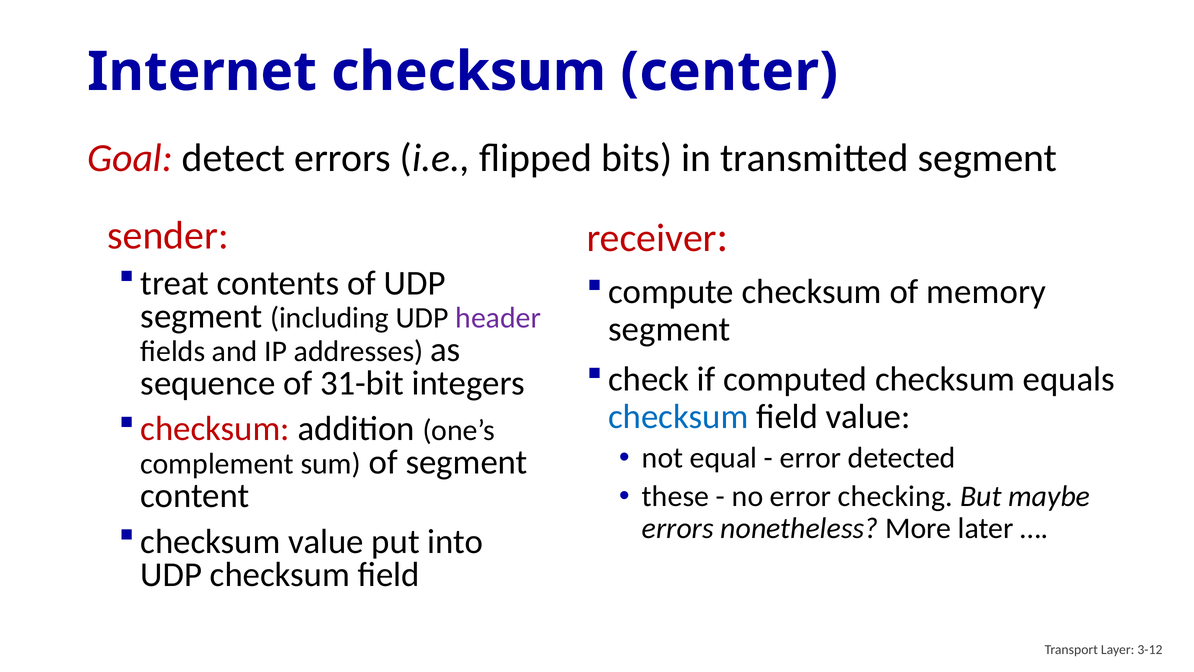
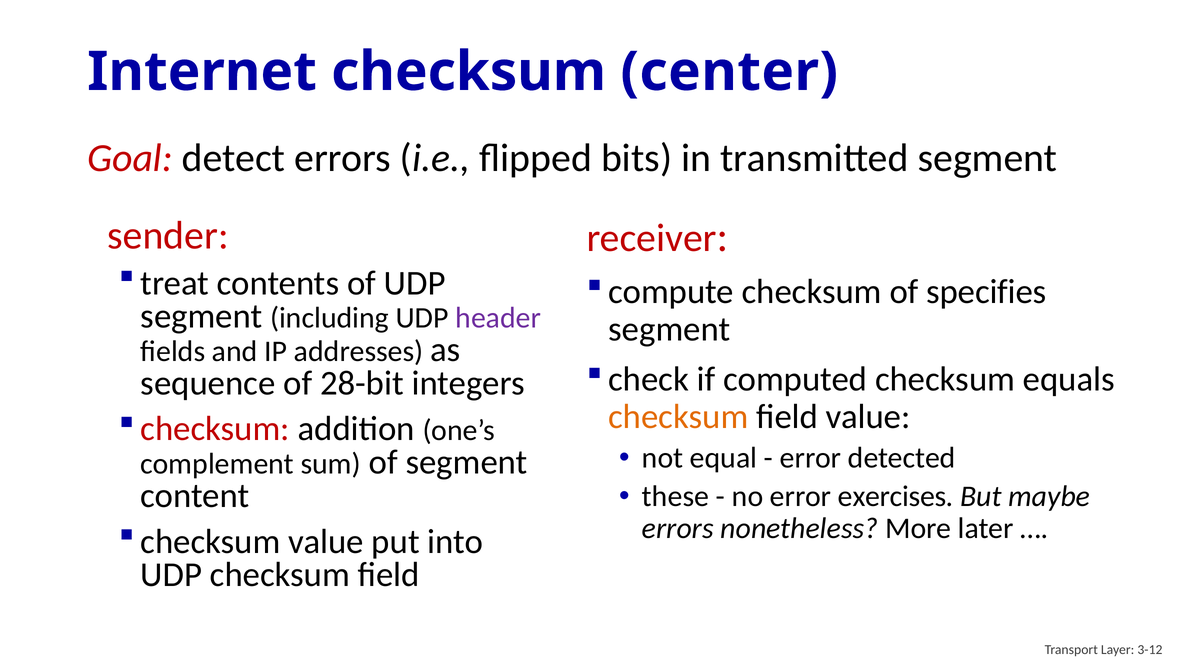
memory: memory -> specifies (986, 291)
31-bit: 31-bit -> 28-bit (362, 383)
checksum colour: blue -> orange (678, 416)
checking: checking -> exercises (896, 496)
